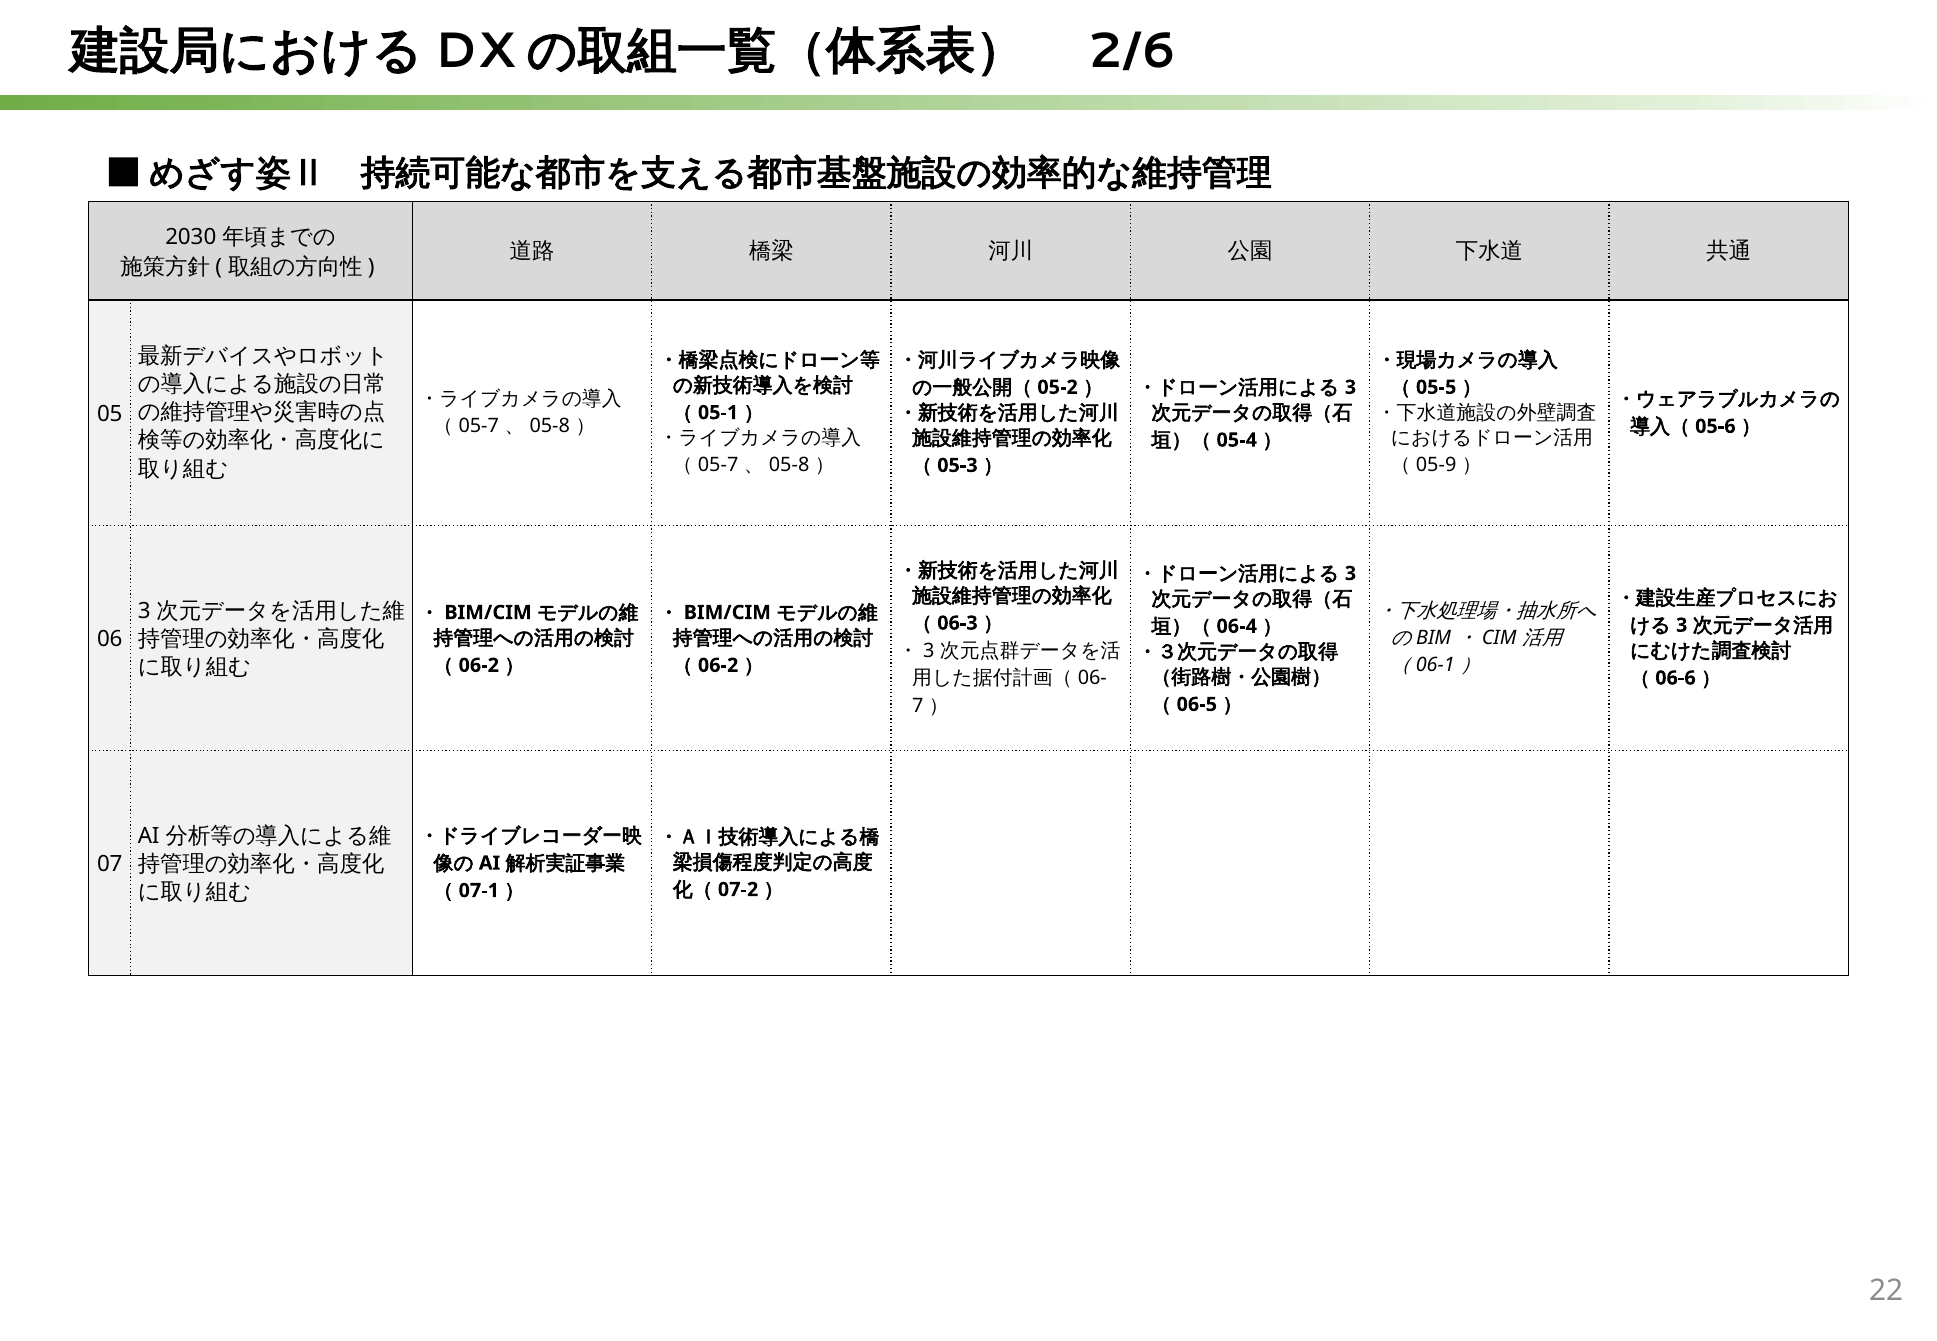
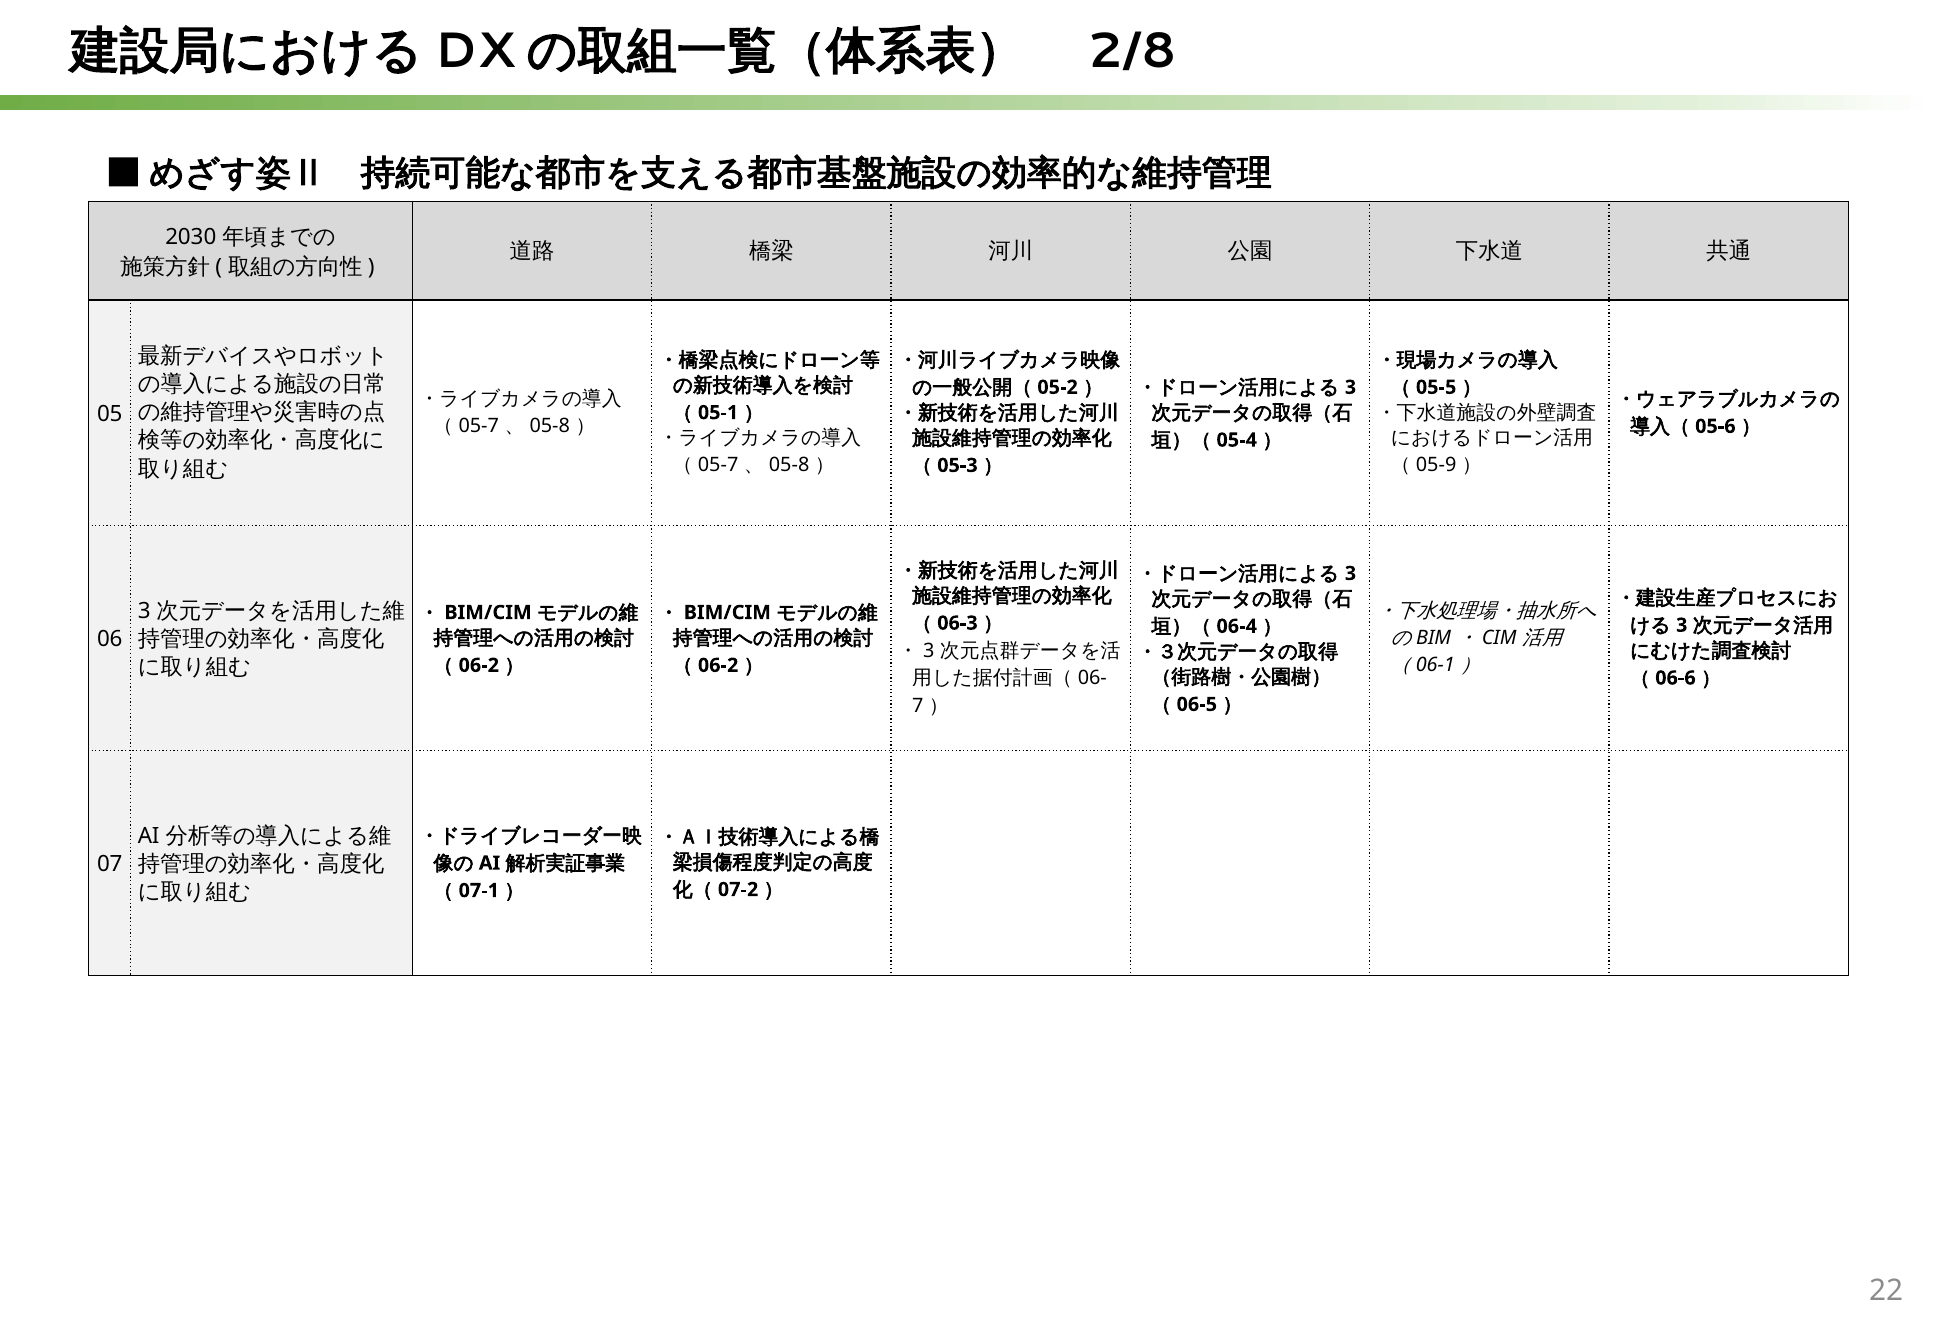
2/6: 2/6 -> 2/8 (1132, 51)
